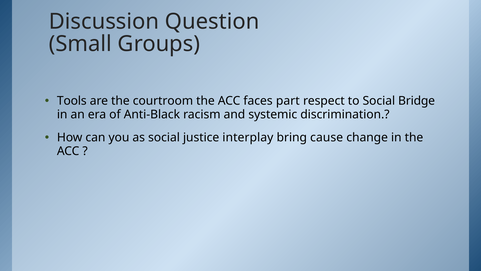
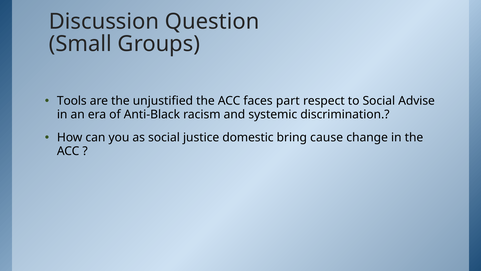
courtroom: courtroom -> unjustified (163, 101)
Bridge: Bridge -> Advise (417, 101)
interplay: interplay -> domestic (248, 137)
